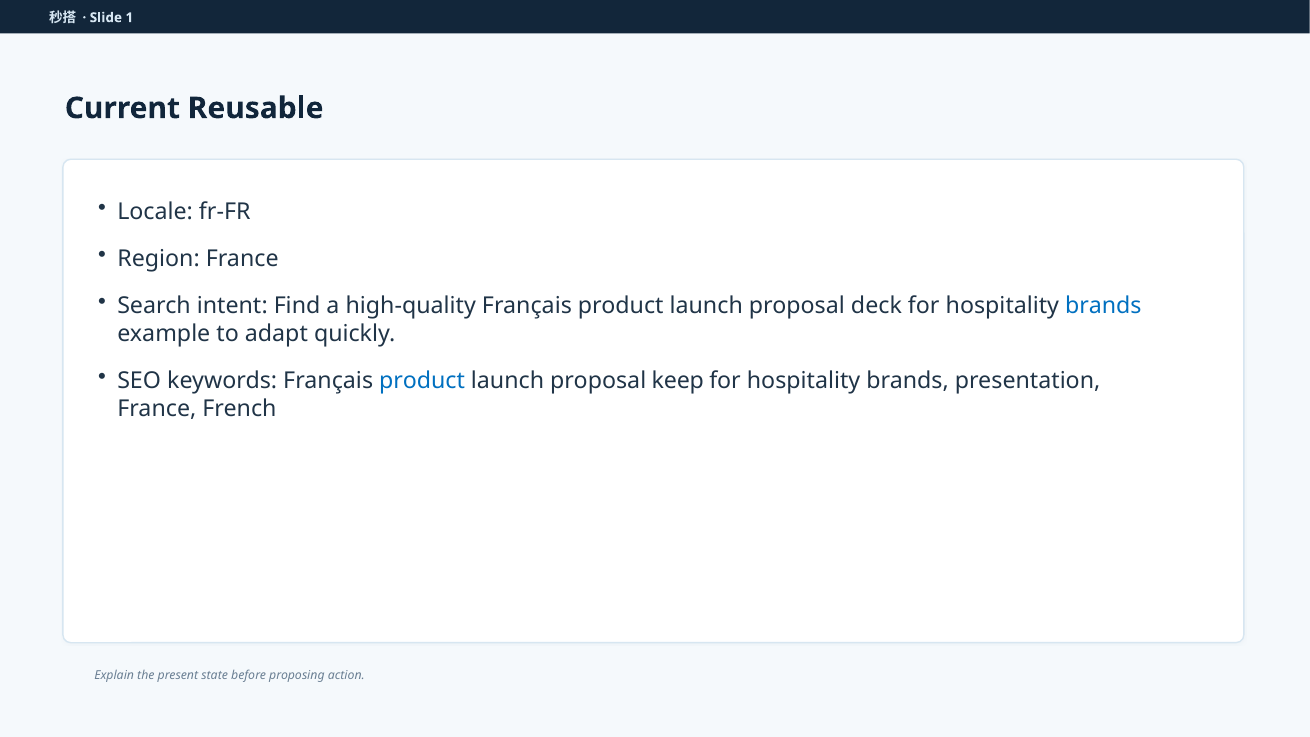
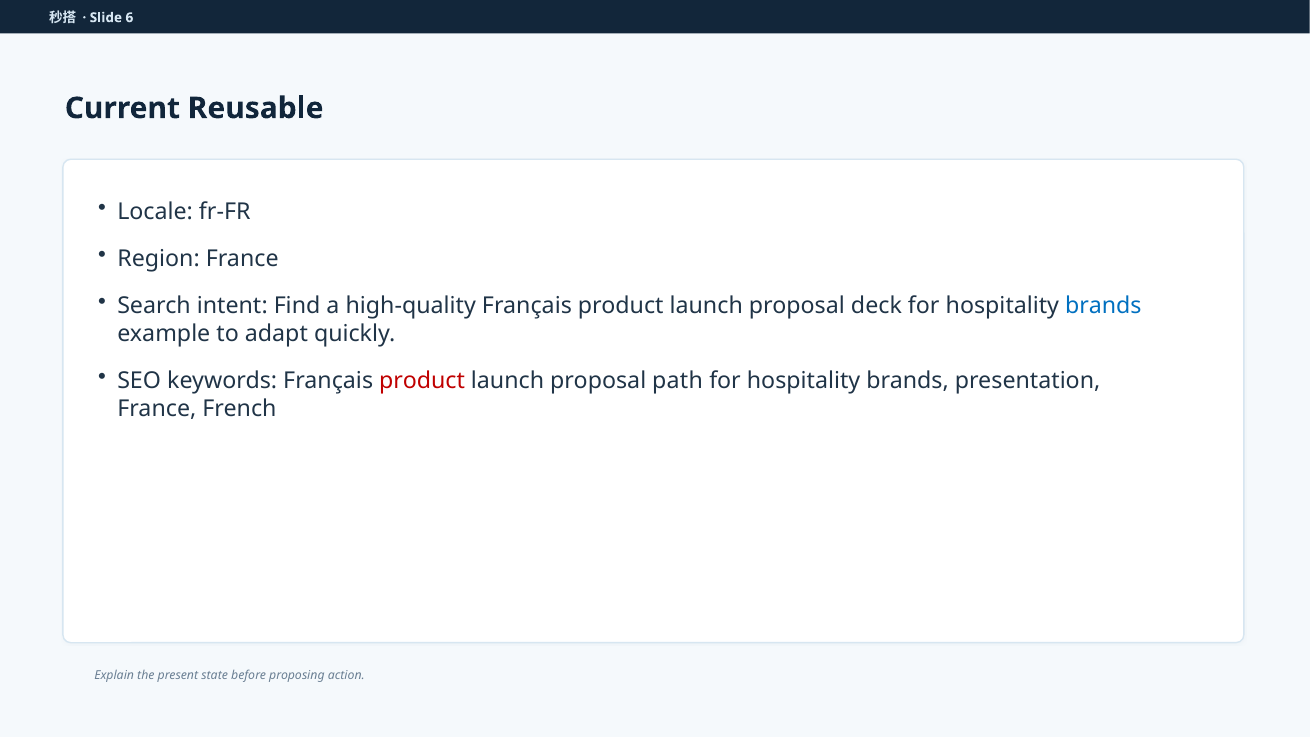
1: 1 -> 6 (129, 18)
product colour: blue -> red (422, 381)
keep: keep -> path (678, 381)
